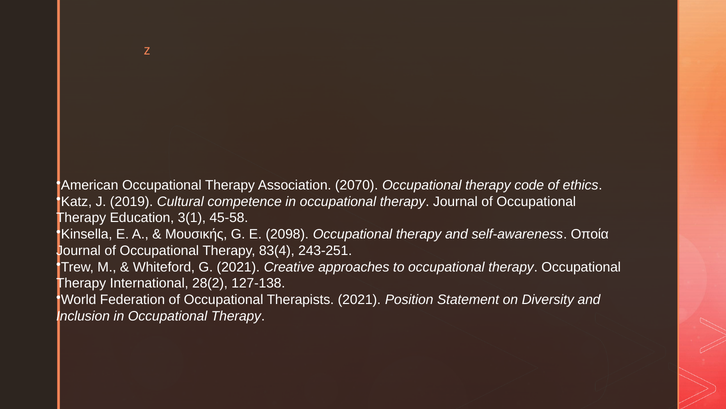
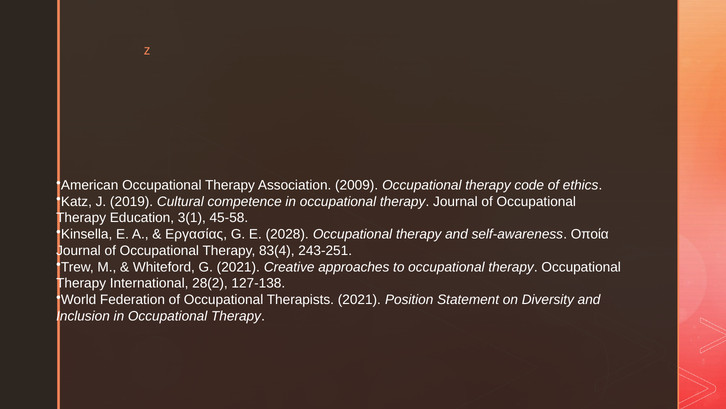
2070: 2070 -> 2009 (357, 185)
Μουσικής: Μουσικής -> Εργασίας (196, 234)
2098: 2098 -> 2028 (287, 234)
